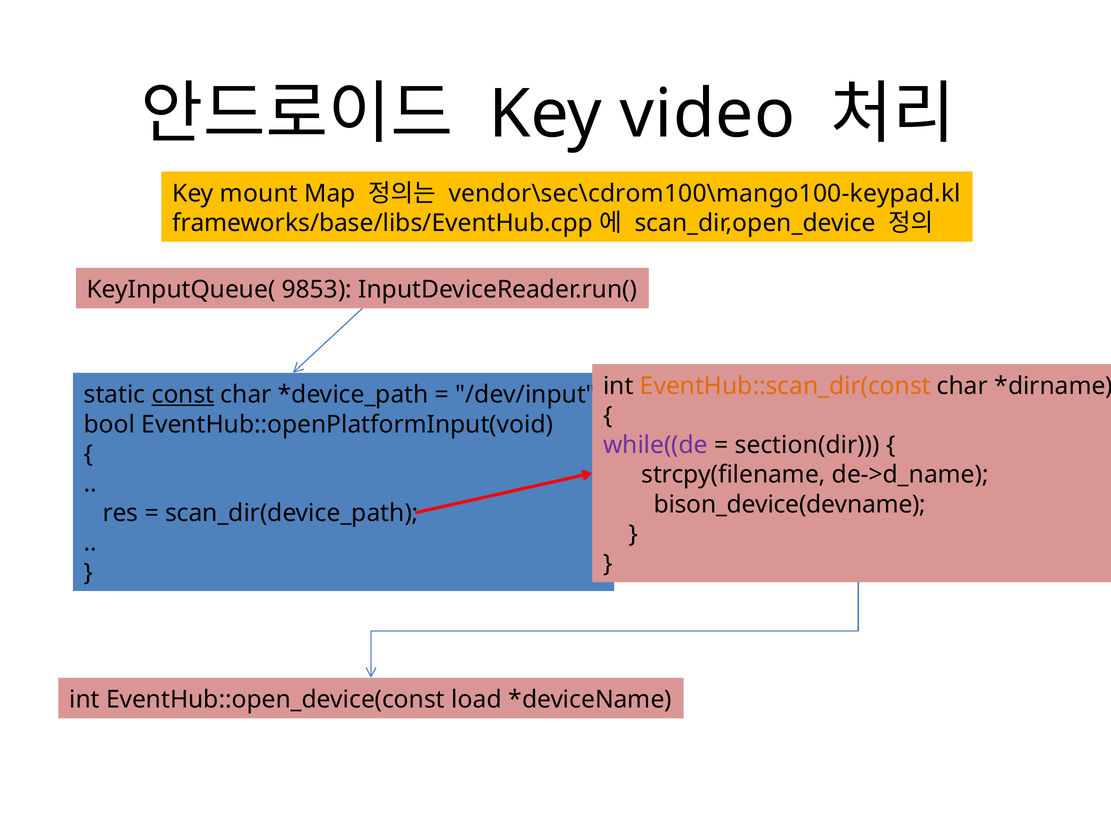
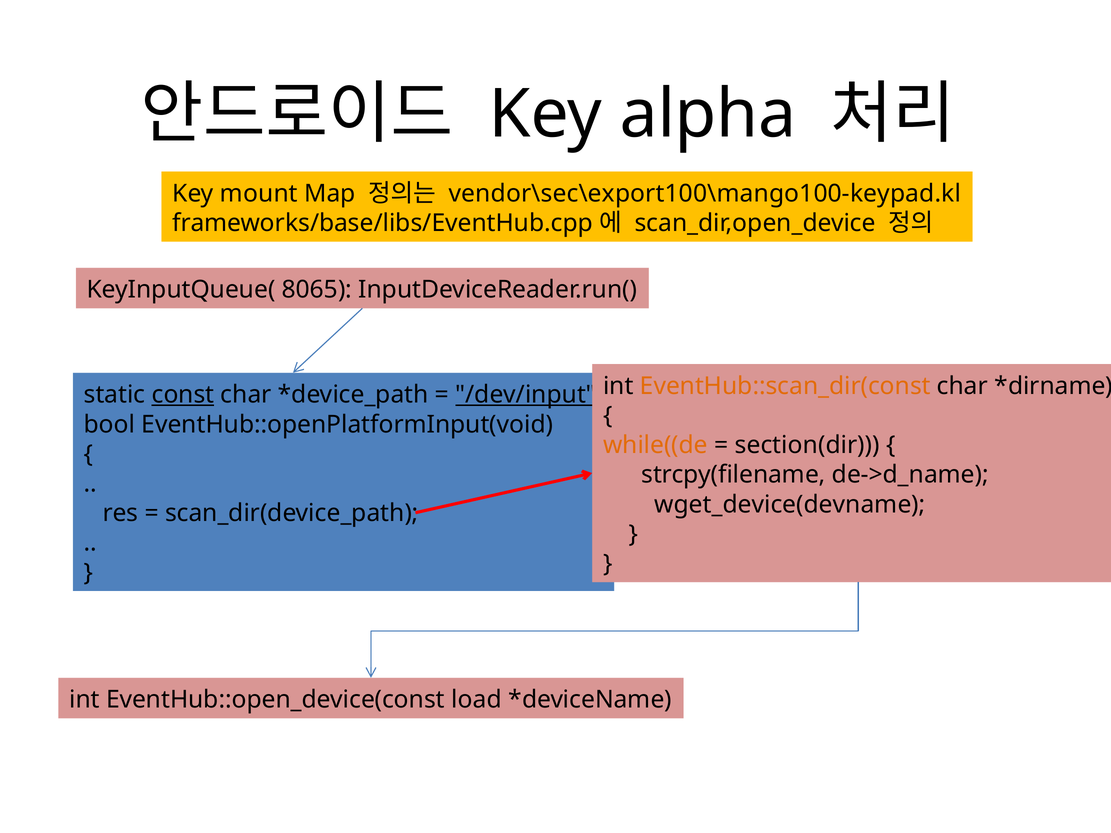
video: video -> alpha (708, 115)
vendor\sec\cdrom100\mango100-keypad.kl: vendor\sec\cdrom100\mango100-keypad.kl -> vendor\sec\export100\mango100-keypad.kl (705, 194)
9853: 9853 -> 8065 (317, 290)
/dev/input underline: none -> present (529, 395)
while((de colour: purple -> orange (655, 445)
bison_device(devname: bison_device(devname -> wget_device(devname (790, 505)
